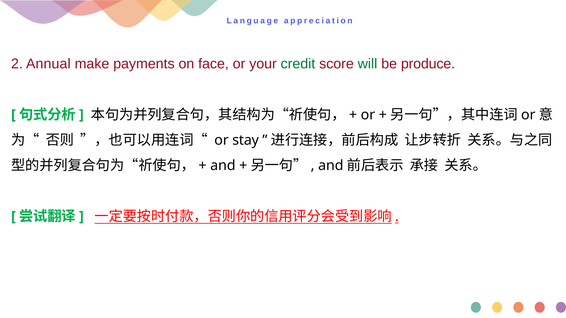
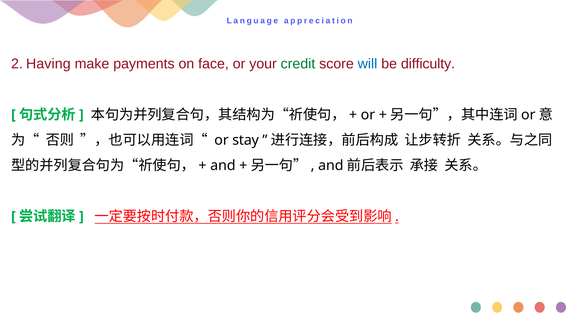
Annual: Annual -> Having (48, 64)
will colour: green -> blue (368, 64)
produce: produce -> difficulty (428, 64)
